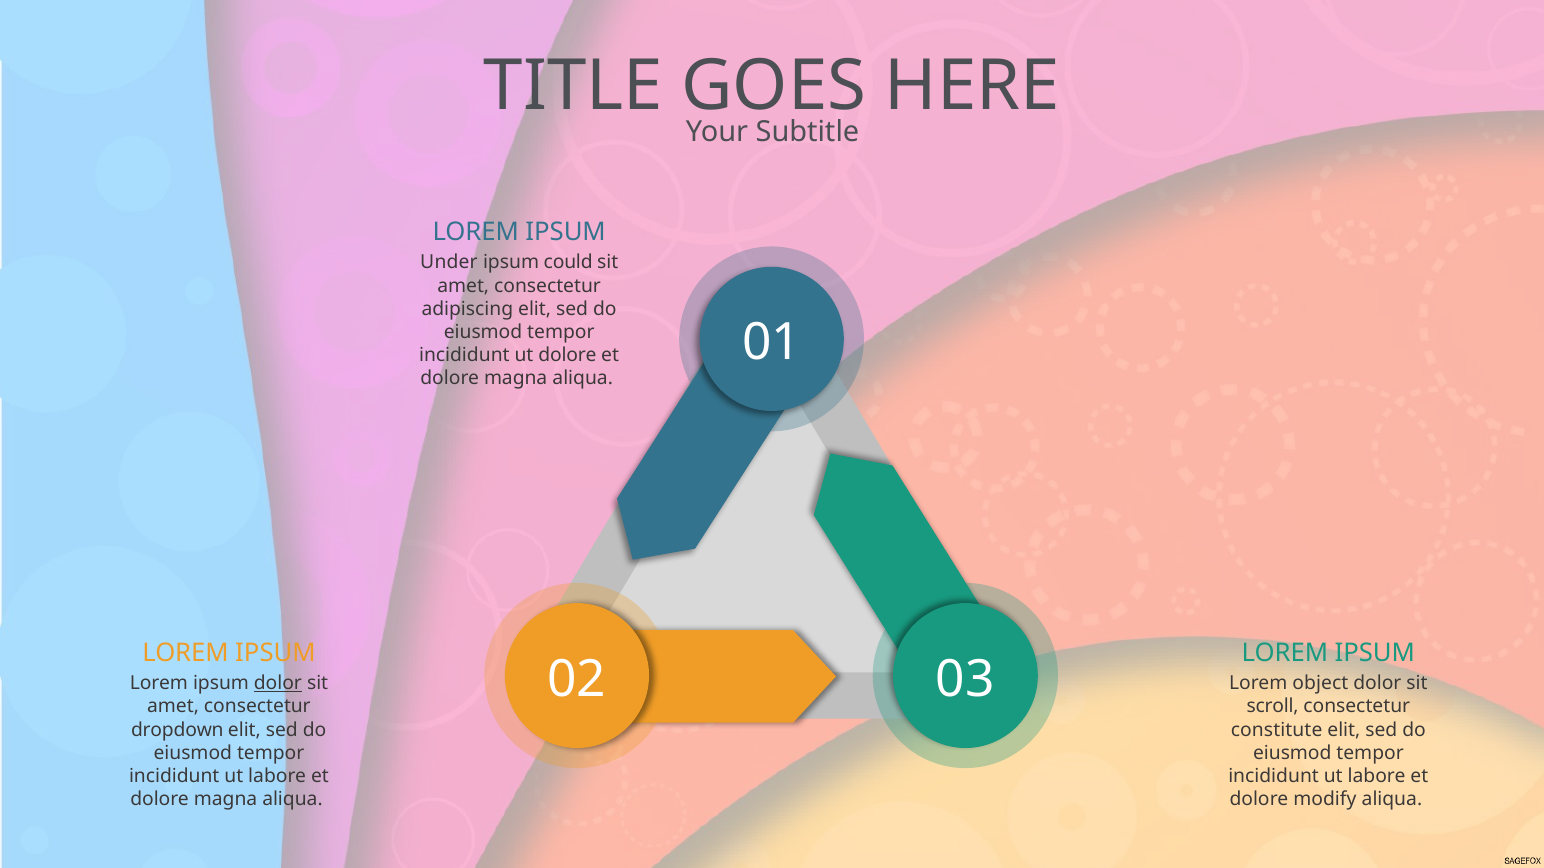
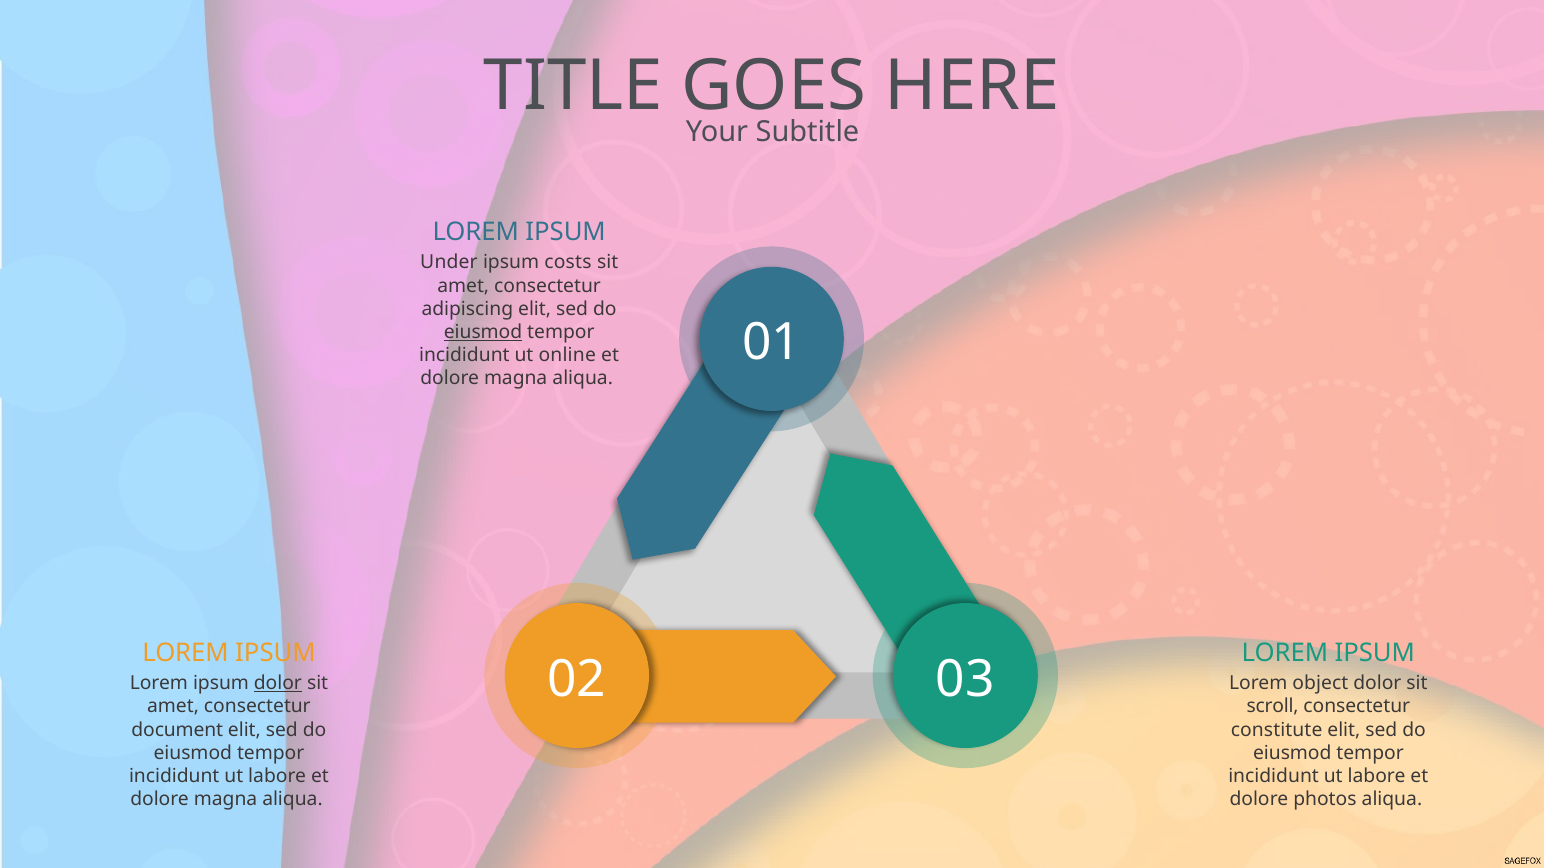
could: could -> costs (568, 263)
eiusmod underline: none -> present (483, 332)
ut dolore: dolore -> online (567, 355)
dropdown: dropdown -> document (177, 730)
modify: modify -> photos (1325, 800)
